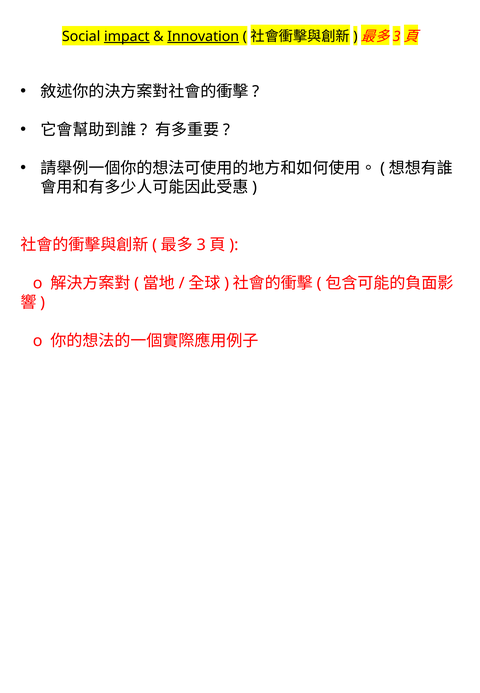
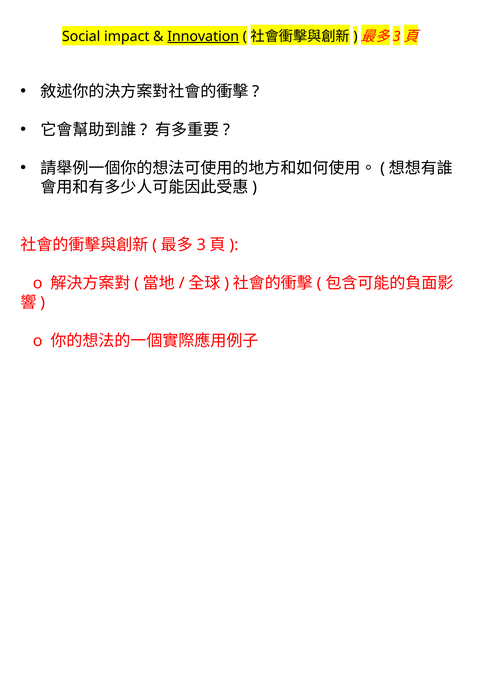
impact underline: present -> none (127, 36)
